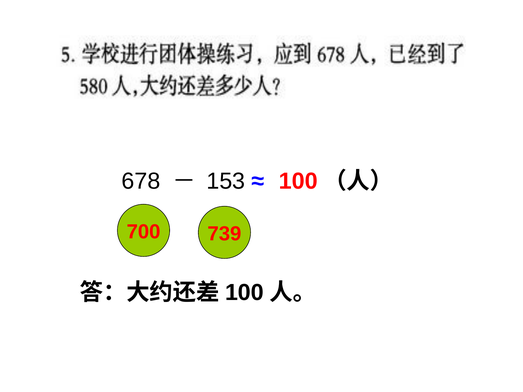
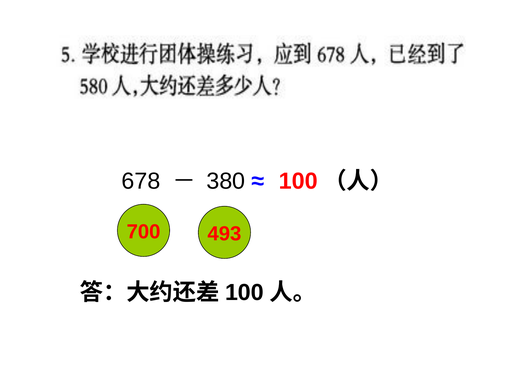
153: 153 -> 380 (226, 181)
739: 739 -> 493 (224, 234)
